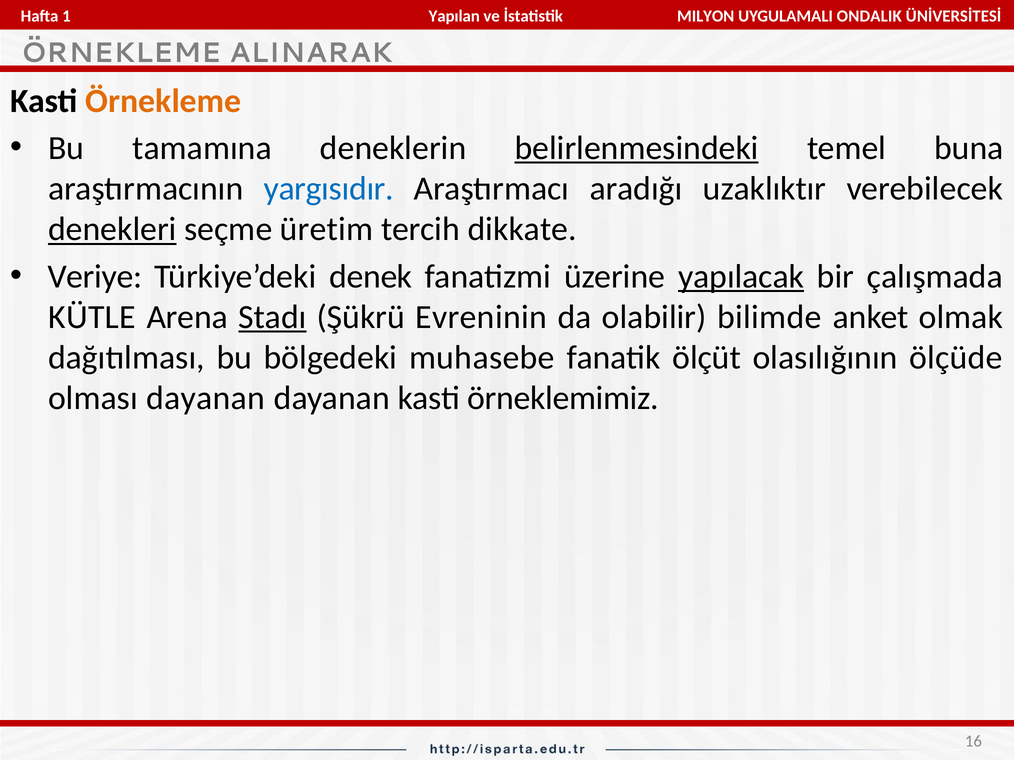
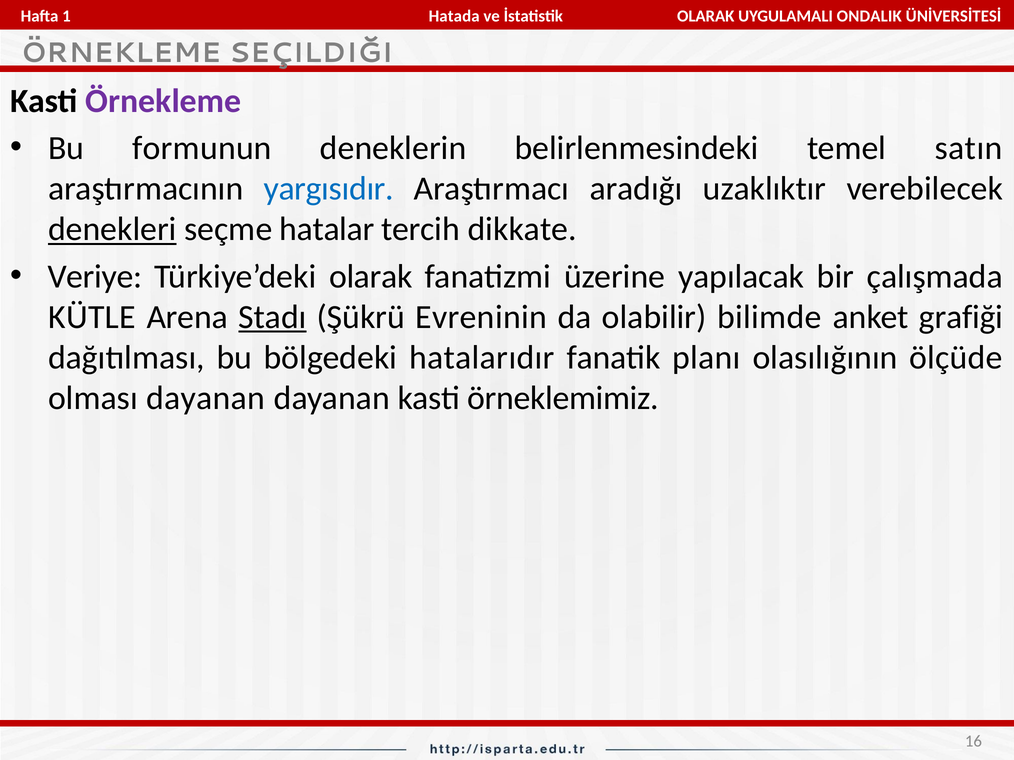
Yapılan: Yapılan -> Hatada (454, 16)
İstatistik MILYON: MILYON -> OLARAK (706, 16)
ALINARAK: ALINARAK -> SEÇILDIĞI (311, 53)
Örnekleme colour: orange -> purple (163, 101)
tamamına: tamamına -> formunun (202, 148)
belirlenmesindeki underline: present -> none (637, 148)
buna: buna -> satın (969, 148)
üretim: üretim -> hatalar (327, 229)
Türkiye’deki denek: denek -> olarak (371, 277)
yapılacak underline: present -> none (741, 277)
olmak: olmak -> grafiği (961, 317)
muhasebe: muhasebe -> hatalarıdır (482, 358)
ölçüt: ölçüt -> planı (706, 358)
